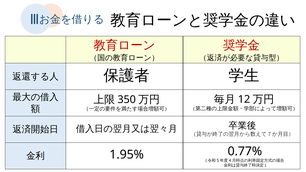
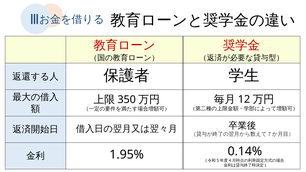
0.77%: 0.77% -> 0.14% (245, 151)
